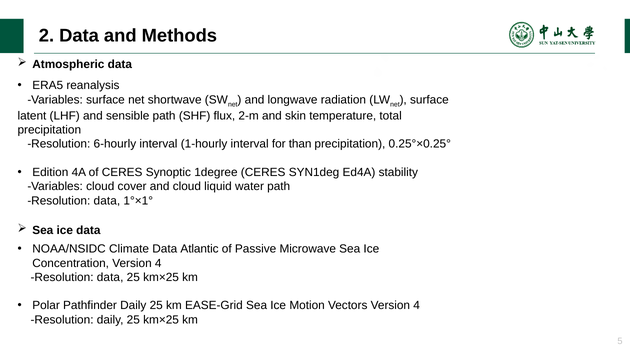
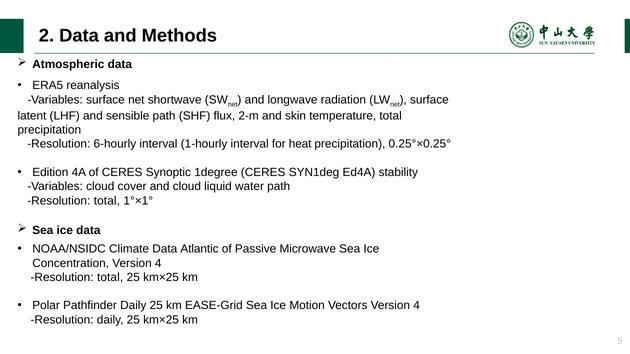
than: than -> heat (300, 144)
data: data -> total (107, 201)
data: data -> total (110, 278)
